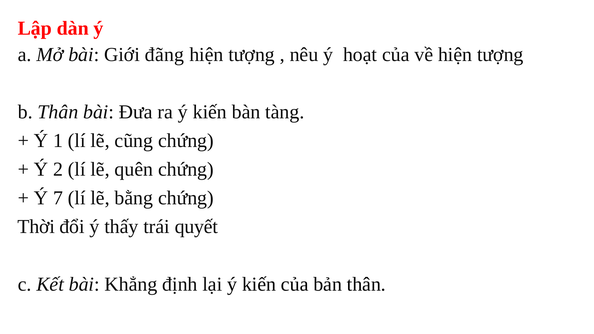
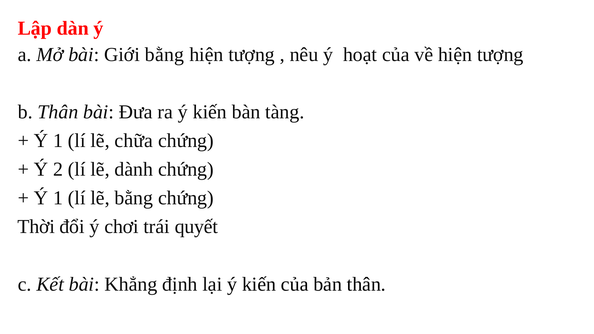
Giới đãng: đãng -> bằng (164, 55)
cũng: cũng -> chữa (134, 141)
quên: quên -> dành (134, 169)
7: 7 -> 1 (58, 198)
thấy: thấy -> chơi (122, 227)
